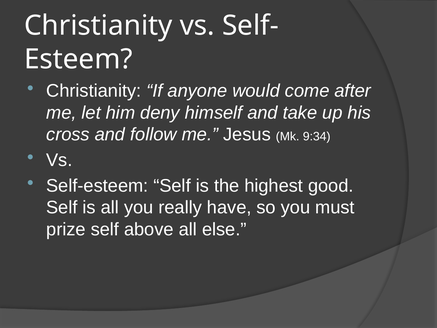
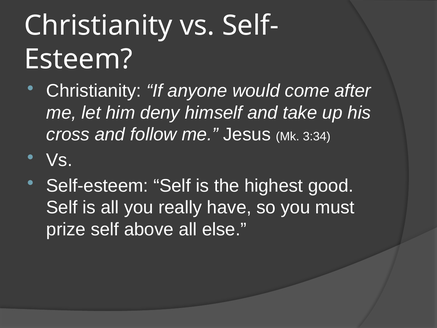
9:34: 9:34 -> 3:34 (317, 137)
